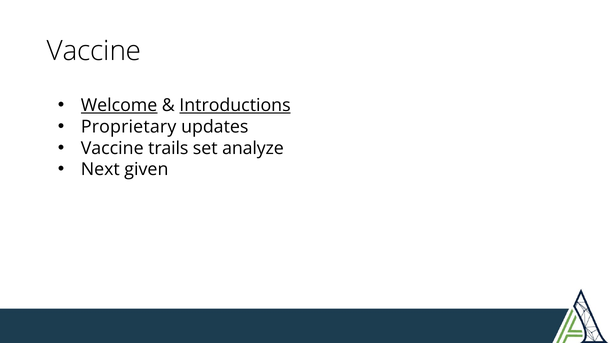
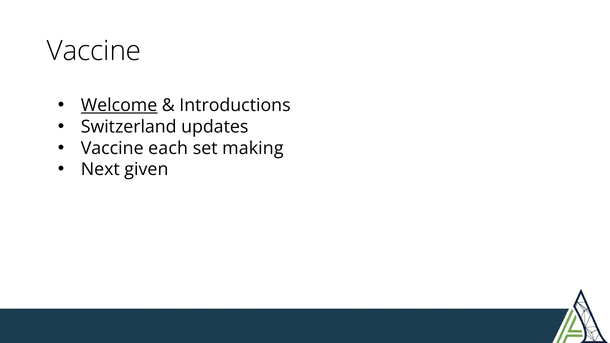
Introductions underline: present -> none (235, 106)
Proprietary: Proprietary -> Switzerland (129, 127)
trails: trails -> each (168, 148)
analyze: analyze -> making (253, 148)
